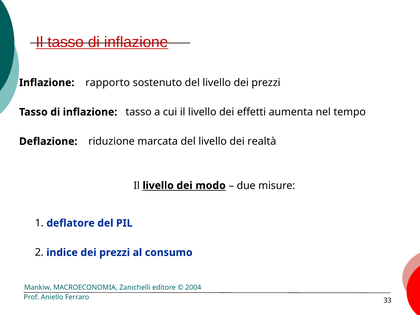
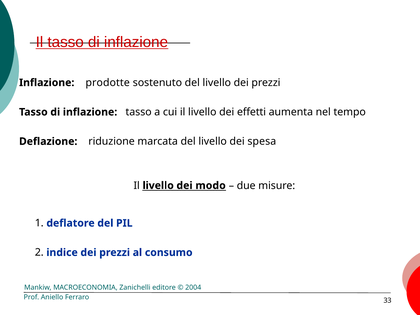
rapporto: rapporto -> prodotte (108, 83)
realtà: realtà -> spesa (262, 141)
